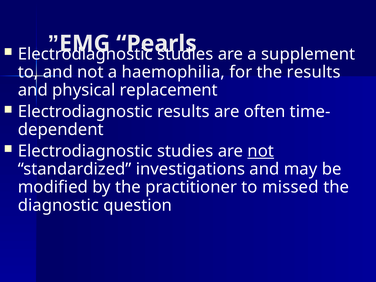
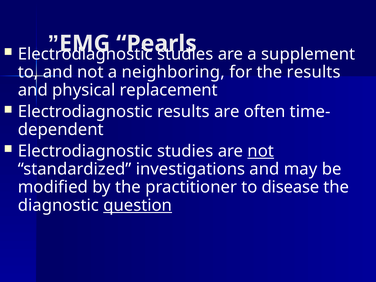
haemophilia: haemophilia -> neighboring (173, 72)
missed: missed -> disease (291, 187)
question underline: none -> present (138, 205)
